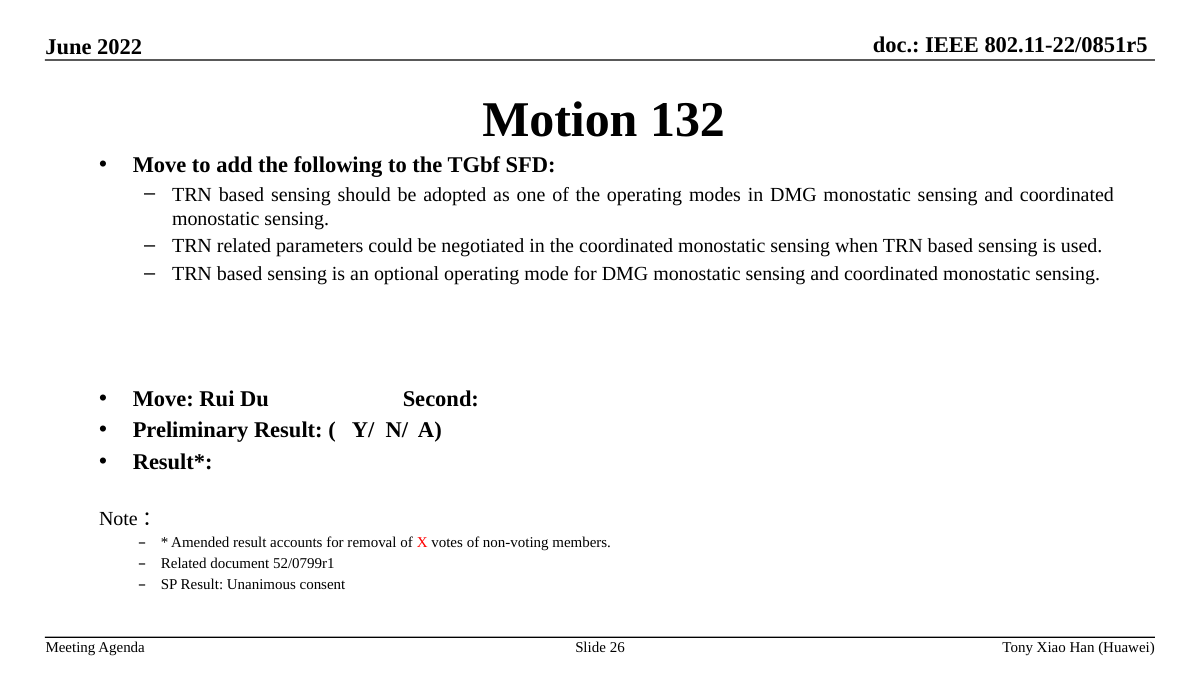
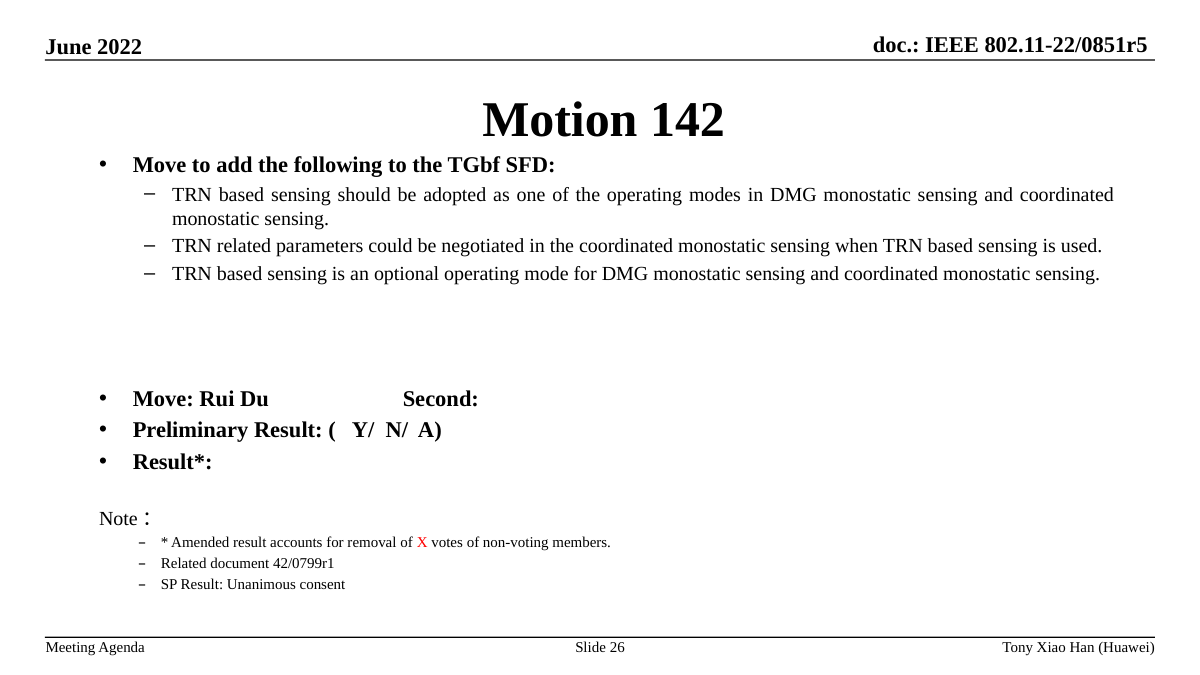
132: 132 -> 142 (688, 120)
52/0799r1: 52/0799r1 -> 42/0799r1 (304, 564)
